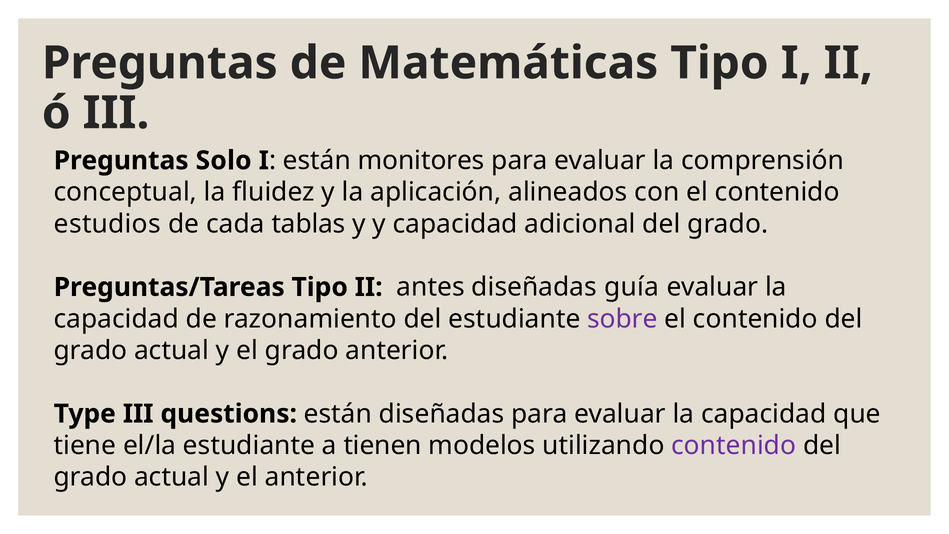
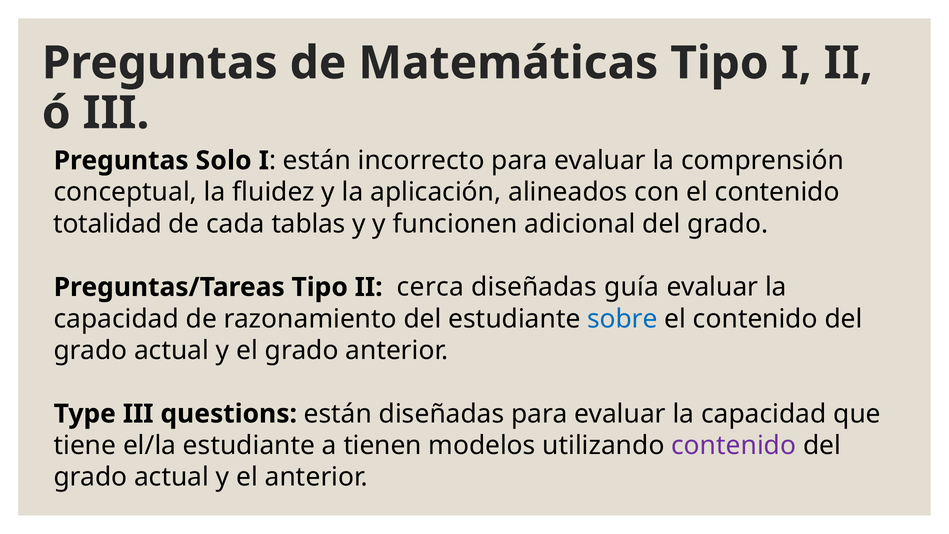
monitores: monitores -> incorrecto (421, 161)
estudios: estudios -> totalidad (108, 224)
y capacidad: capacidad -> funcionen (455, 224)
antes: antes -> cerca (430, 287)
sobre colour: purple -> blue (623, 319)
